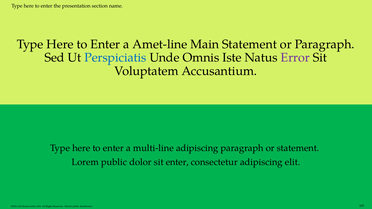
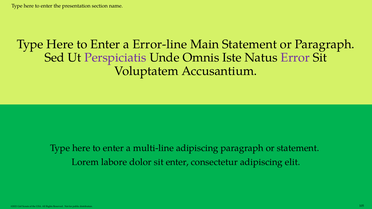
Amet-line: Amet-line -> Error-line (160, 44)
Perspiciatis colour: blue -> purple (115, 58)
Lorem public: public -> labore (114, 162)
